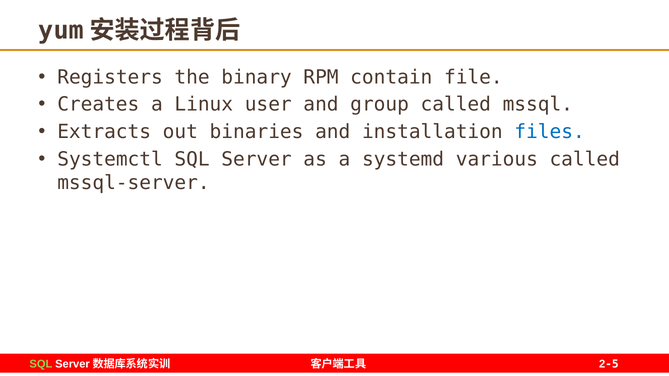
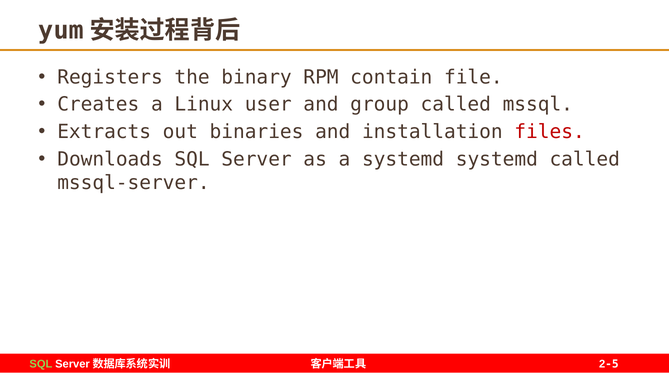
files colour: blue -> red (550, 132)
Systemctl: Systemctl -> Downloads (110, 159)
systemd various: various -> systemd (497, 159)
